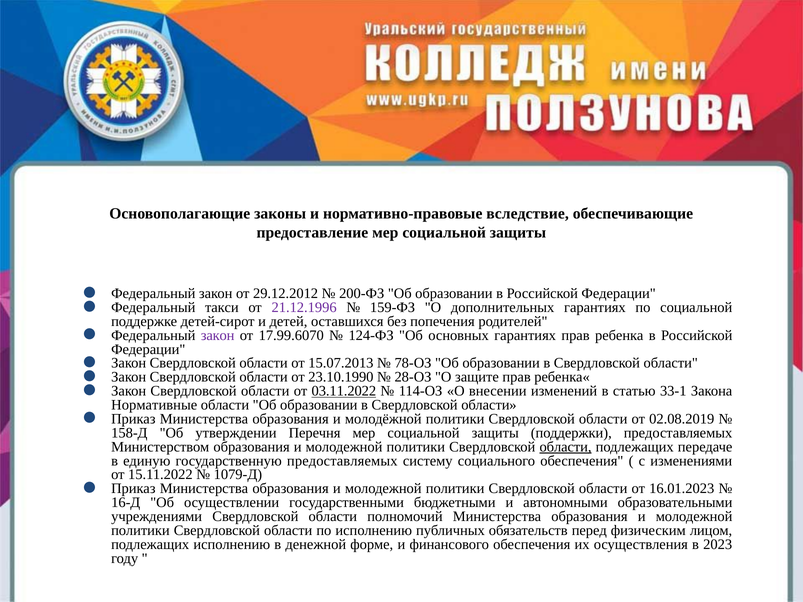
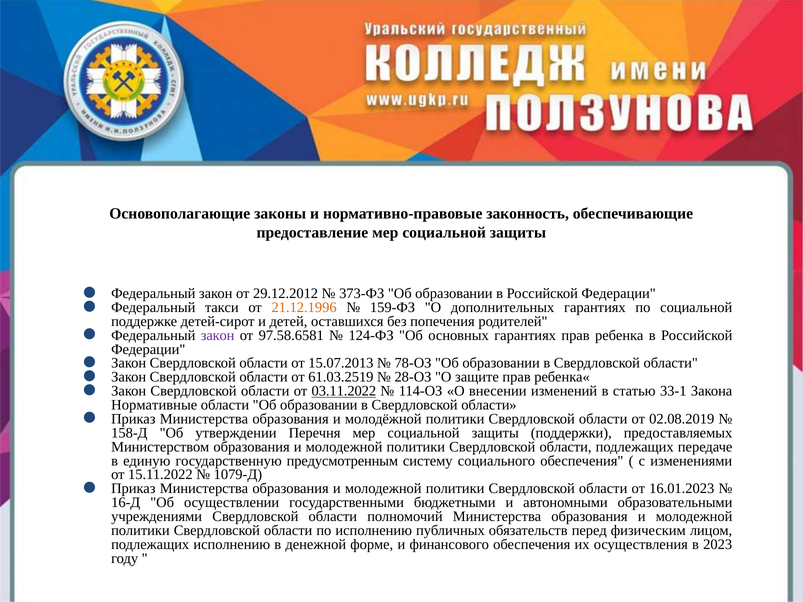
вследствие: вследствие -> законность (528, 214)
200-ФЗ: 200-ФЗ -> 373-ФЗ (362, 294)
21.12.1996 colour: purple -> orange (304, 308)
17.99.6070: 17.99.6070 -> 97.58.6581 (291, 335)
23.10.1990: 23.10.1990 -> 61.03.2519 (341, 377)
области underline: present -> none (566, 447)
государственную предоставляемых: предоставляемых -> предусмотренным (342, 461)
